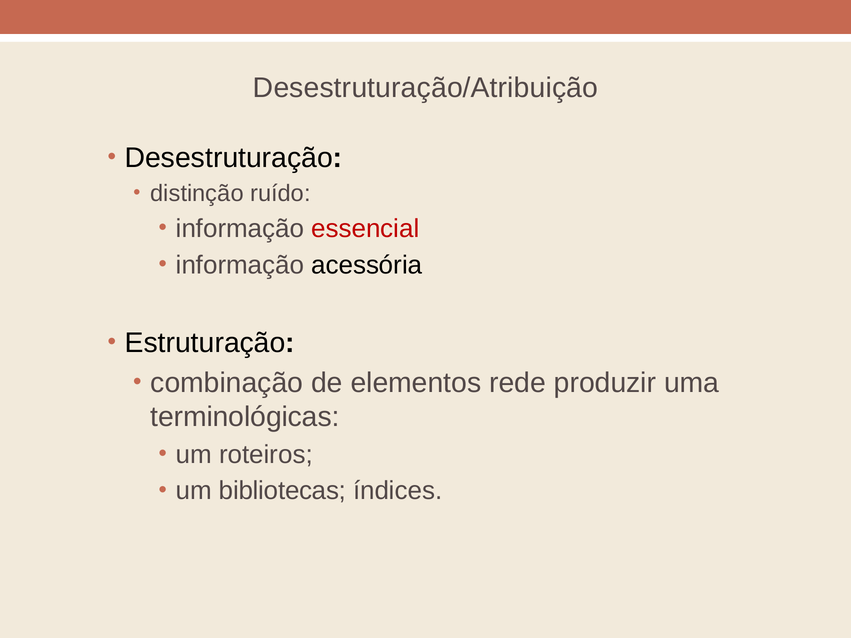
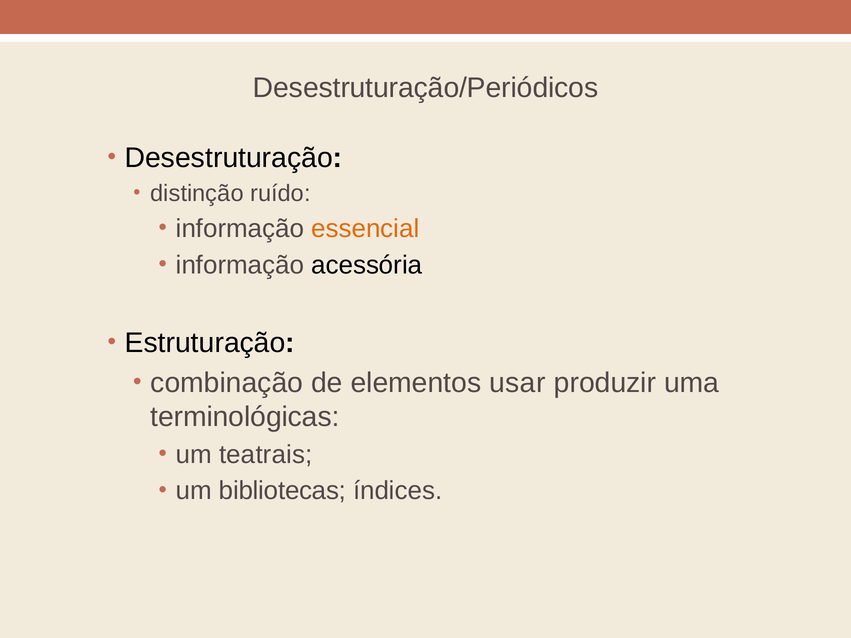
Desestruturação/Atribuição: Desestruturação/Atribuição -> Desestruturação/Periódicos (426, 88)
essencial colour: red -> orange (365, 229)
rede: rede -> usar (517, 383)
roteiros: roteiros -> teatrais (266, 455)
